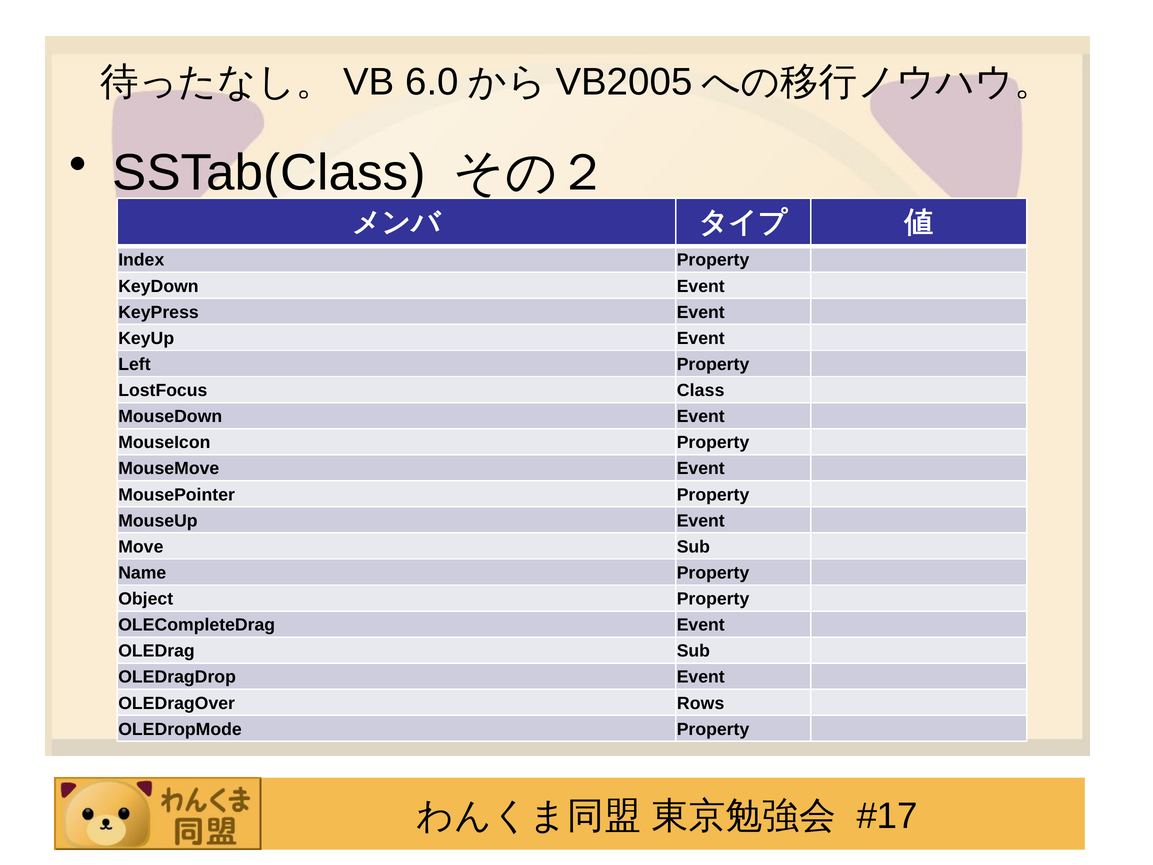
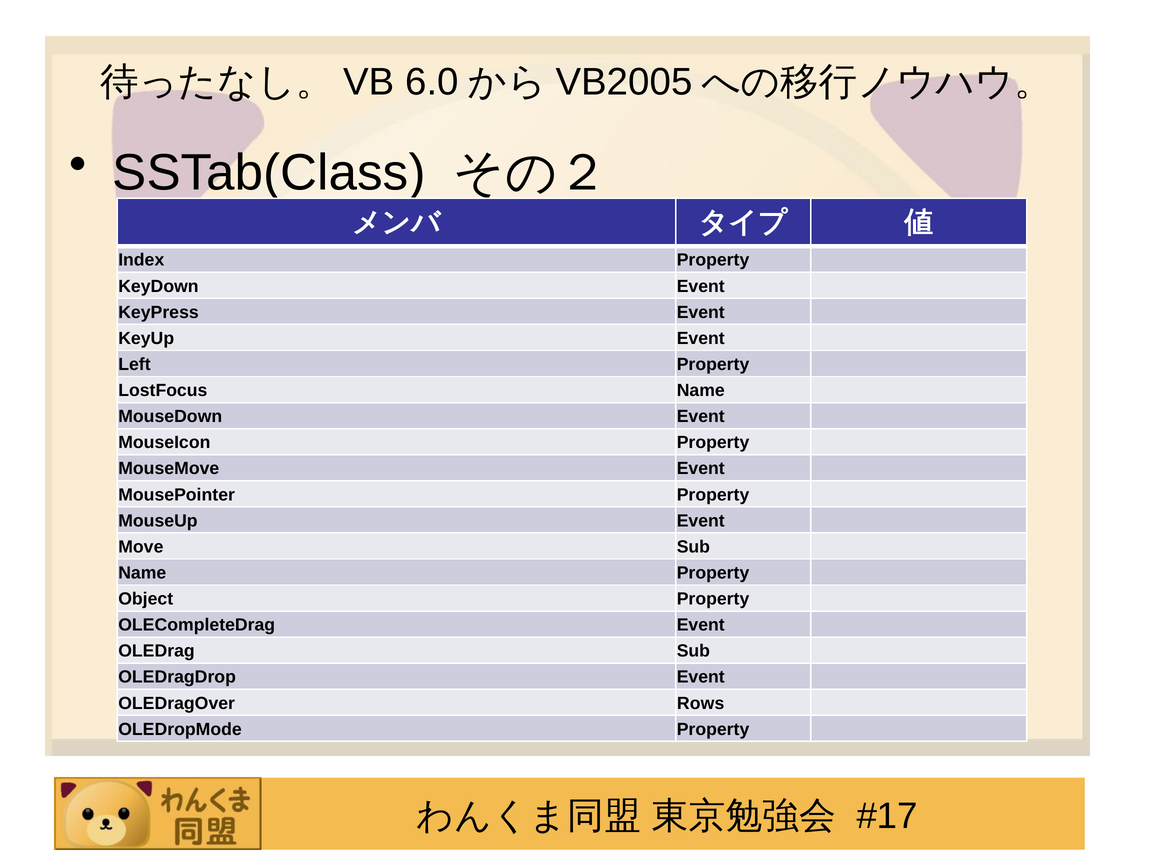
LostFocus Class: Class -> Name (701, 390)
